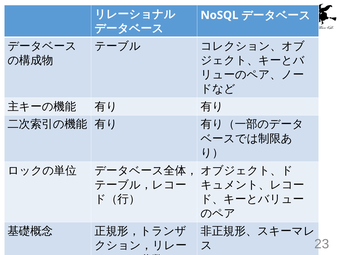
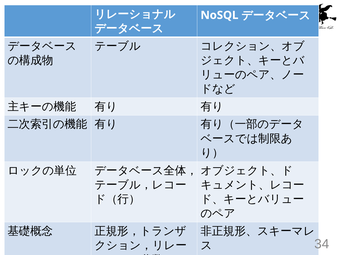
23: 23 -> 34 (322, 244)
